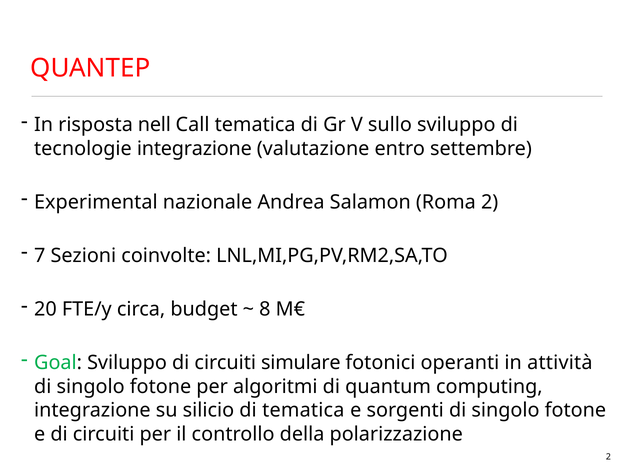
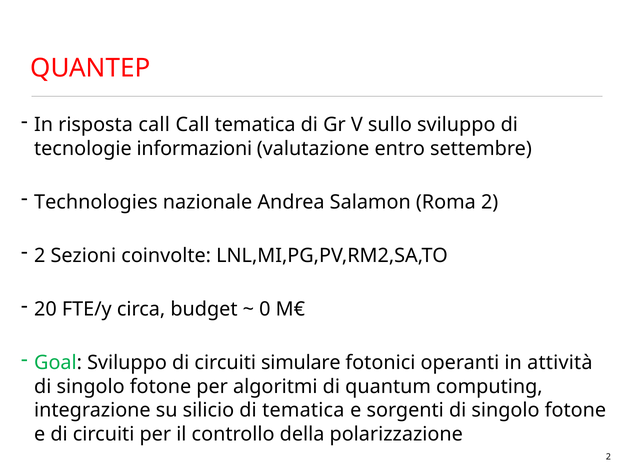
risposta nell: nell -> call (154, 125)
tecnologie integrazione: integrazione -> informazioni (194, 148)
Experimental: Experimental -> Technologies (96, 202)
7: 7 -> 2 (40, 255)
8: 8 -> 0 (265, 309)
